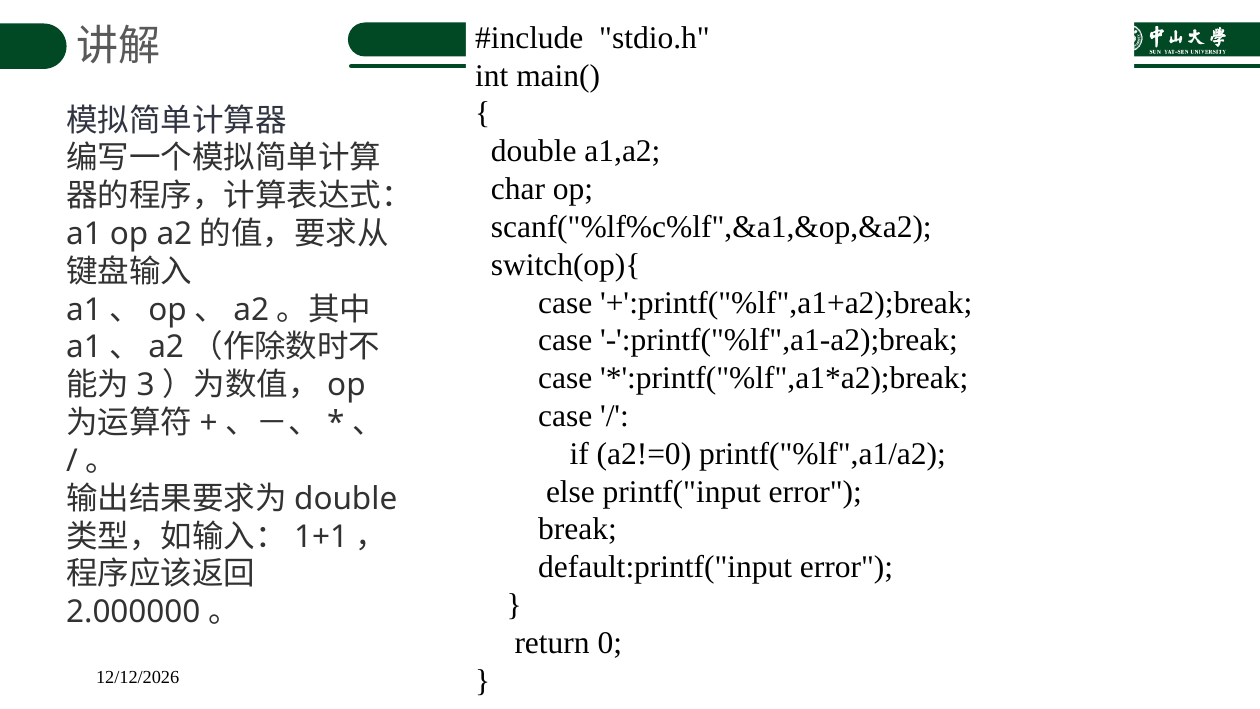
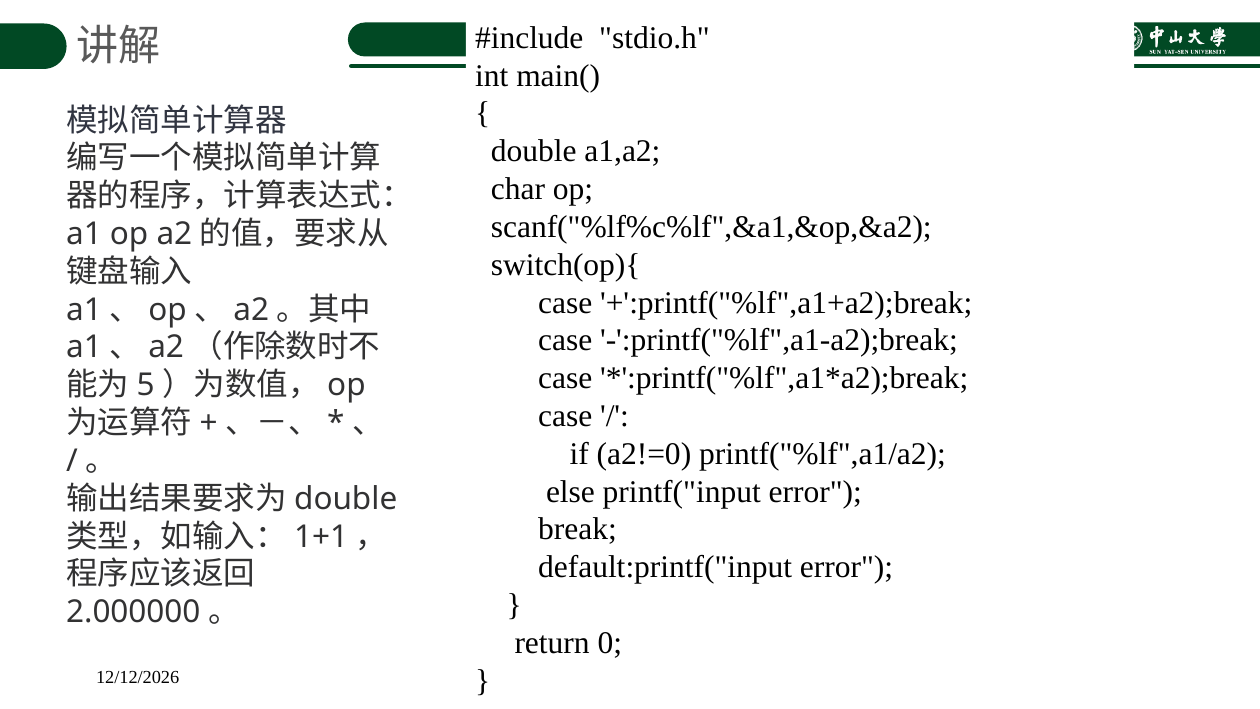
3: 3 -> 5 (146, 385)
